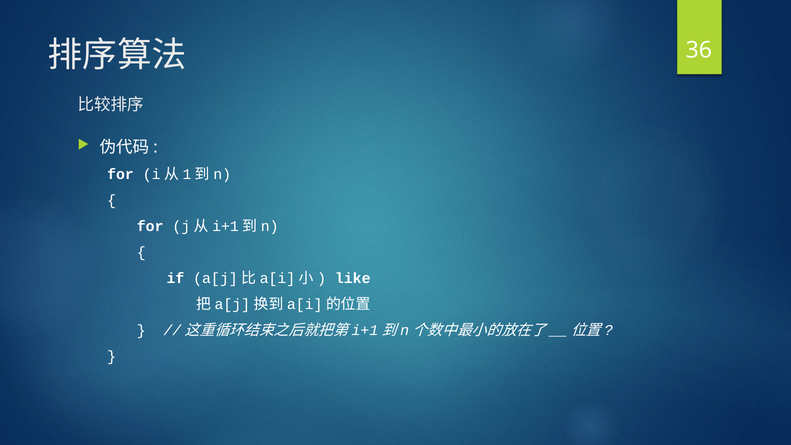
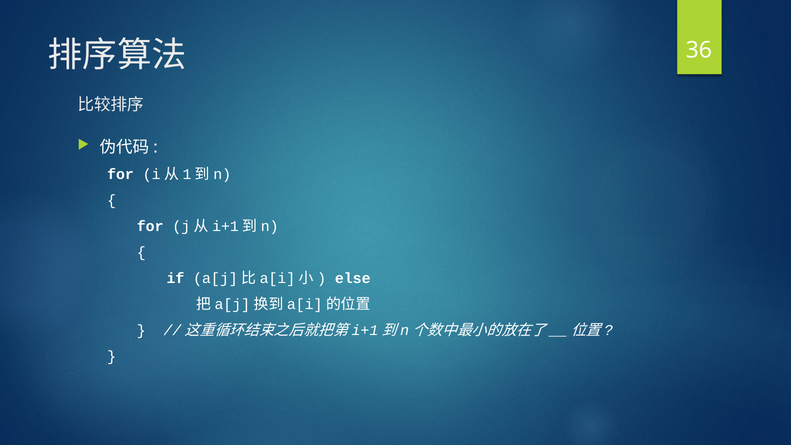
like: like -> else (353, 278)
